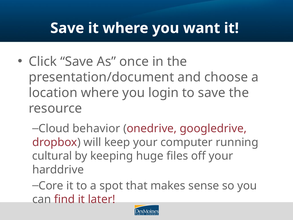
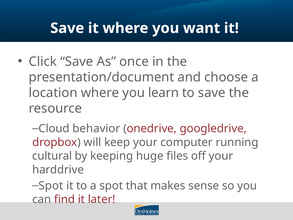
login: login -> learn (164, 93)
Core: Core -> Spot (51, 185)
